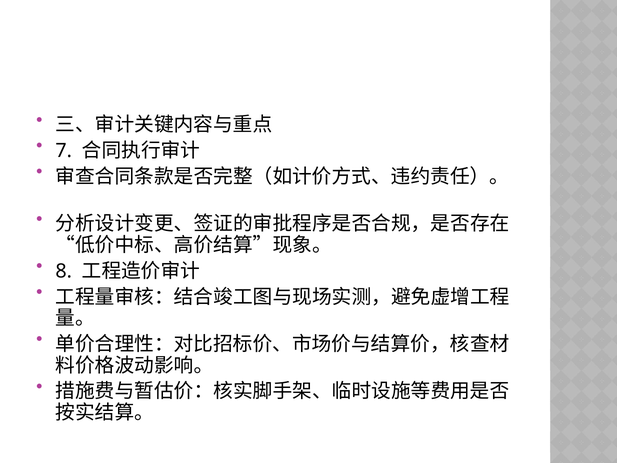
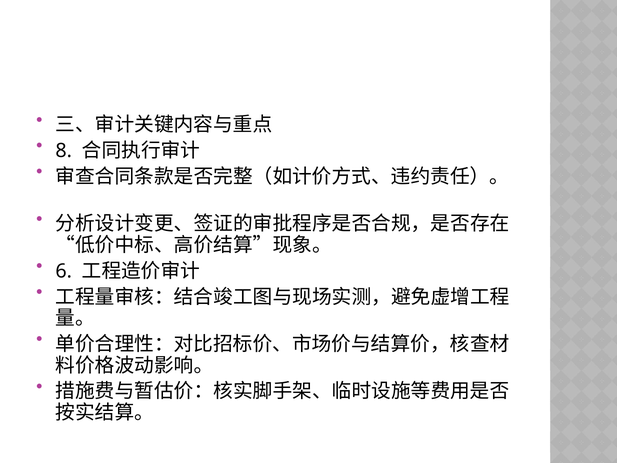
7: 7 -> 8 (64, 151)
8: 8 -> 6 (64, 271)
